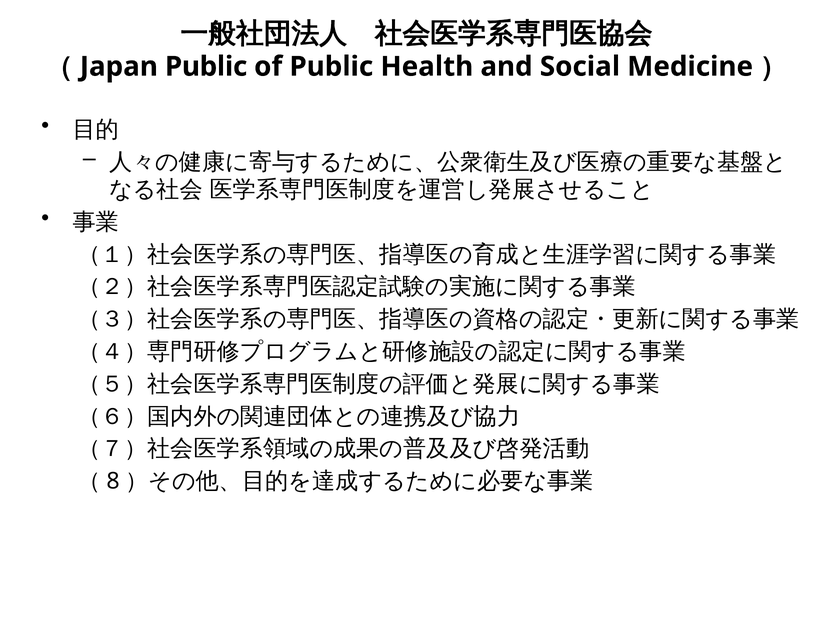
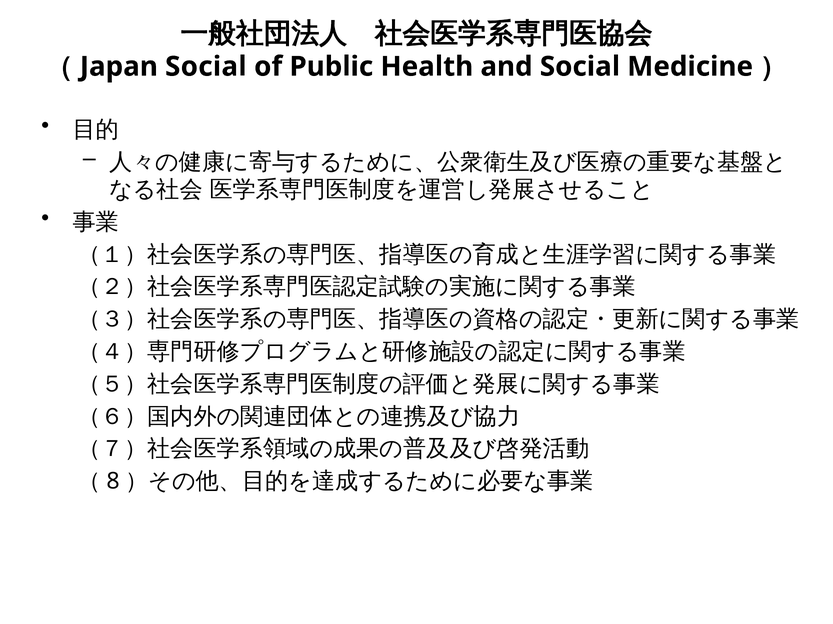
Public: Public -> Social (206, 67)
